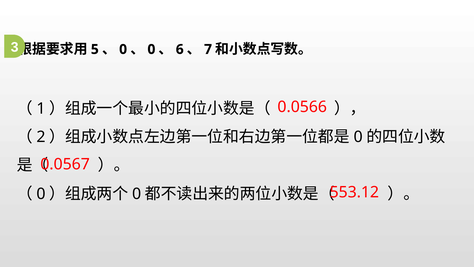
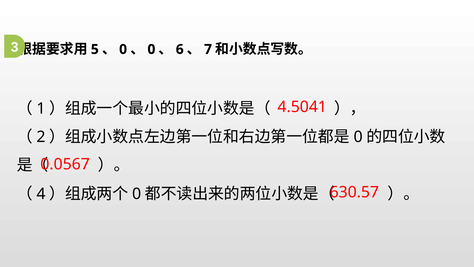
0.0566: 0.0566 -> 4.5041 (302, 107)
0: 0 -> 4 (41, 194)
553.12: 553.12 -> 630.57 (354, 192)
